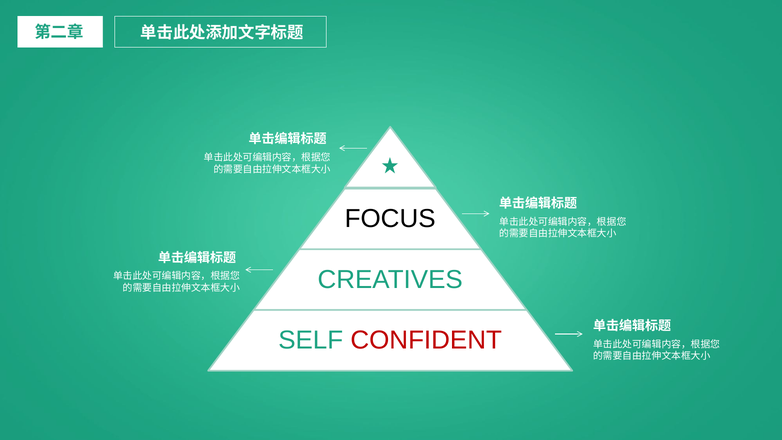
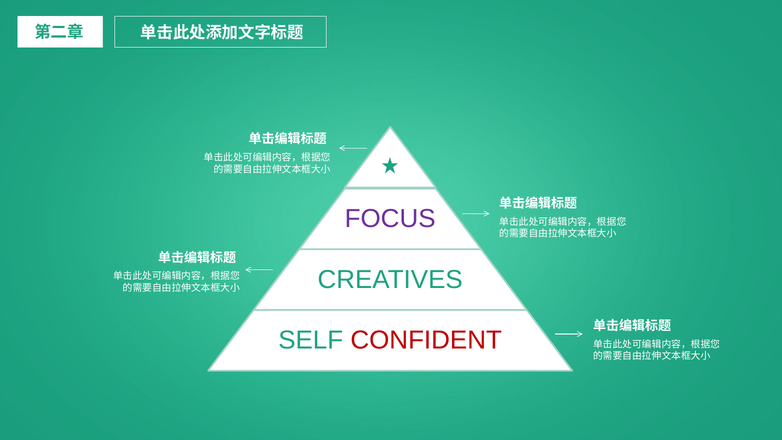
FOCUS colour: black -> purple (390, 219)
